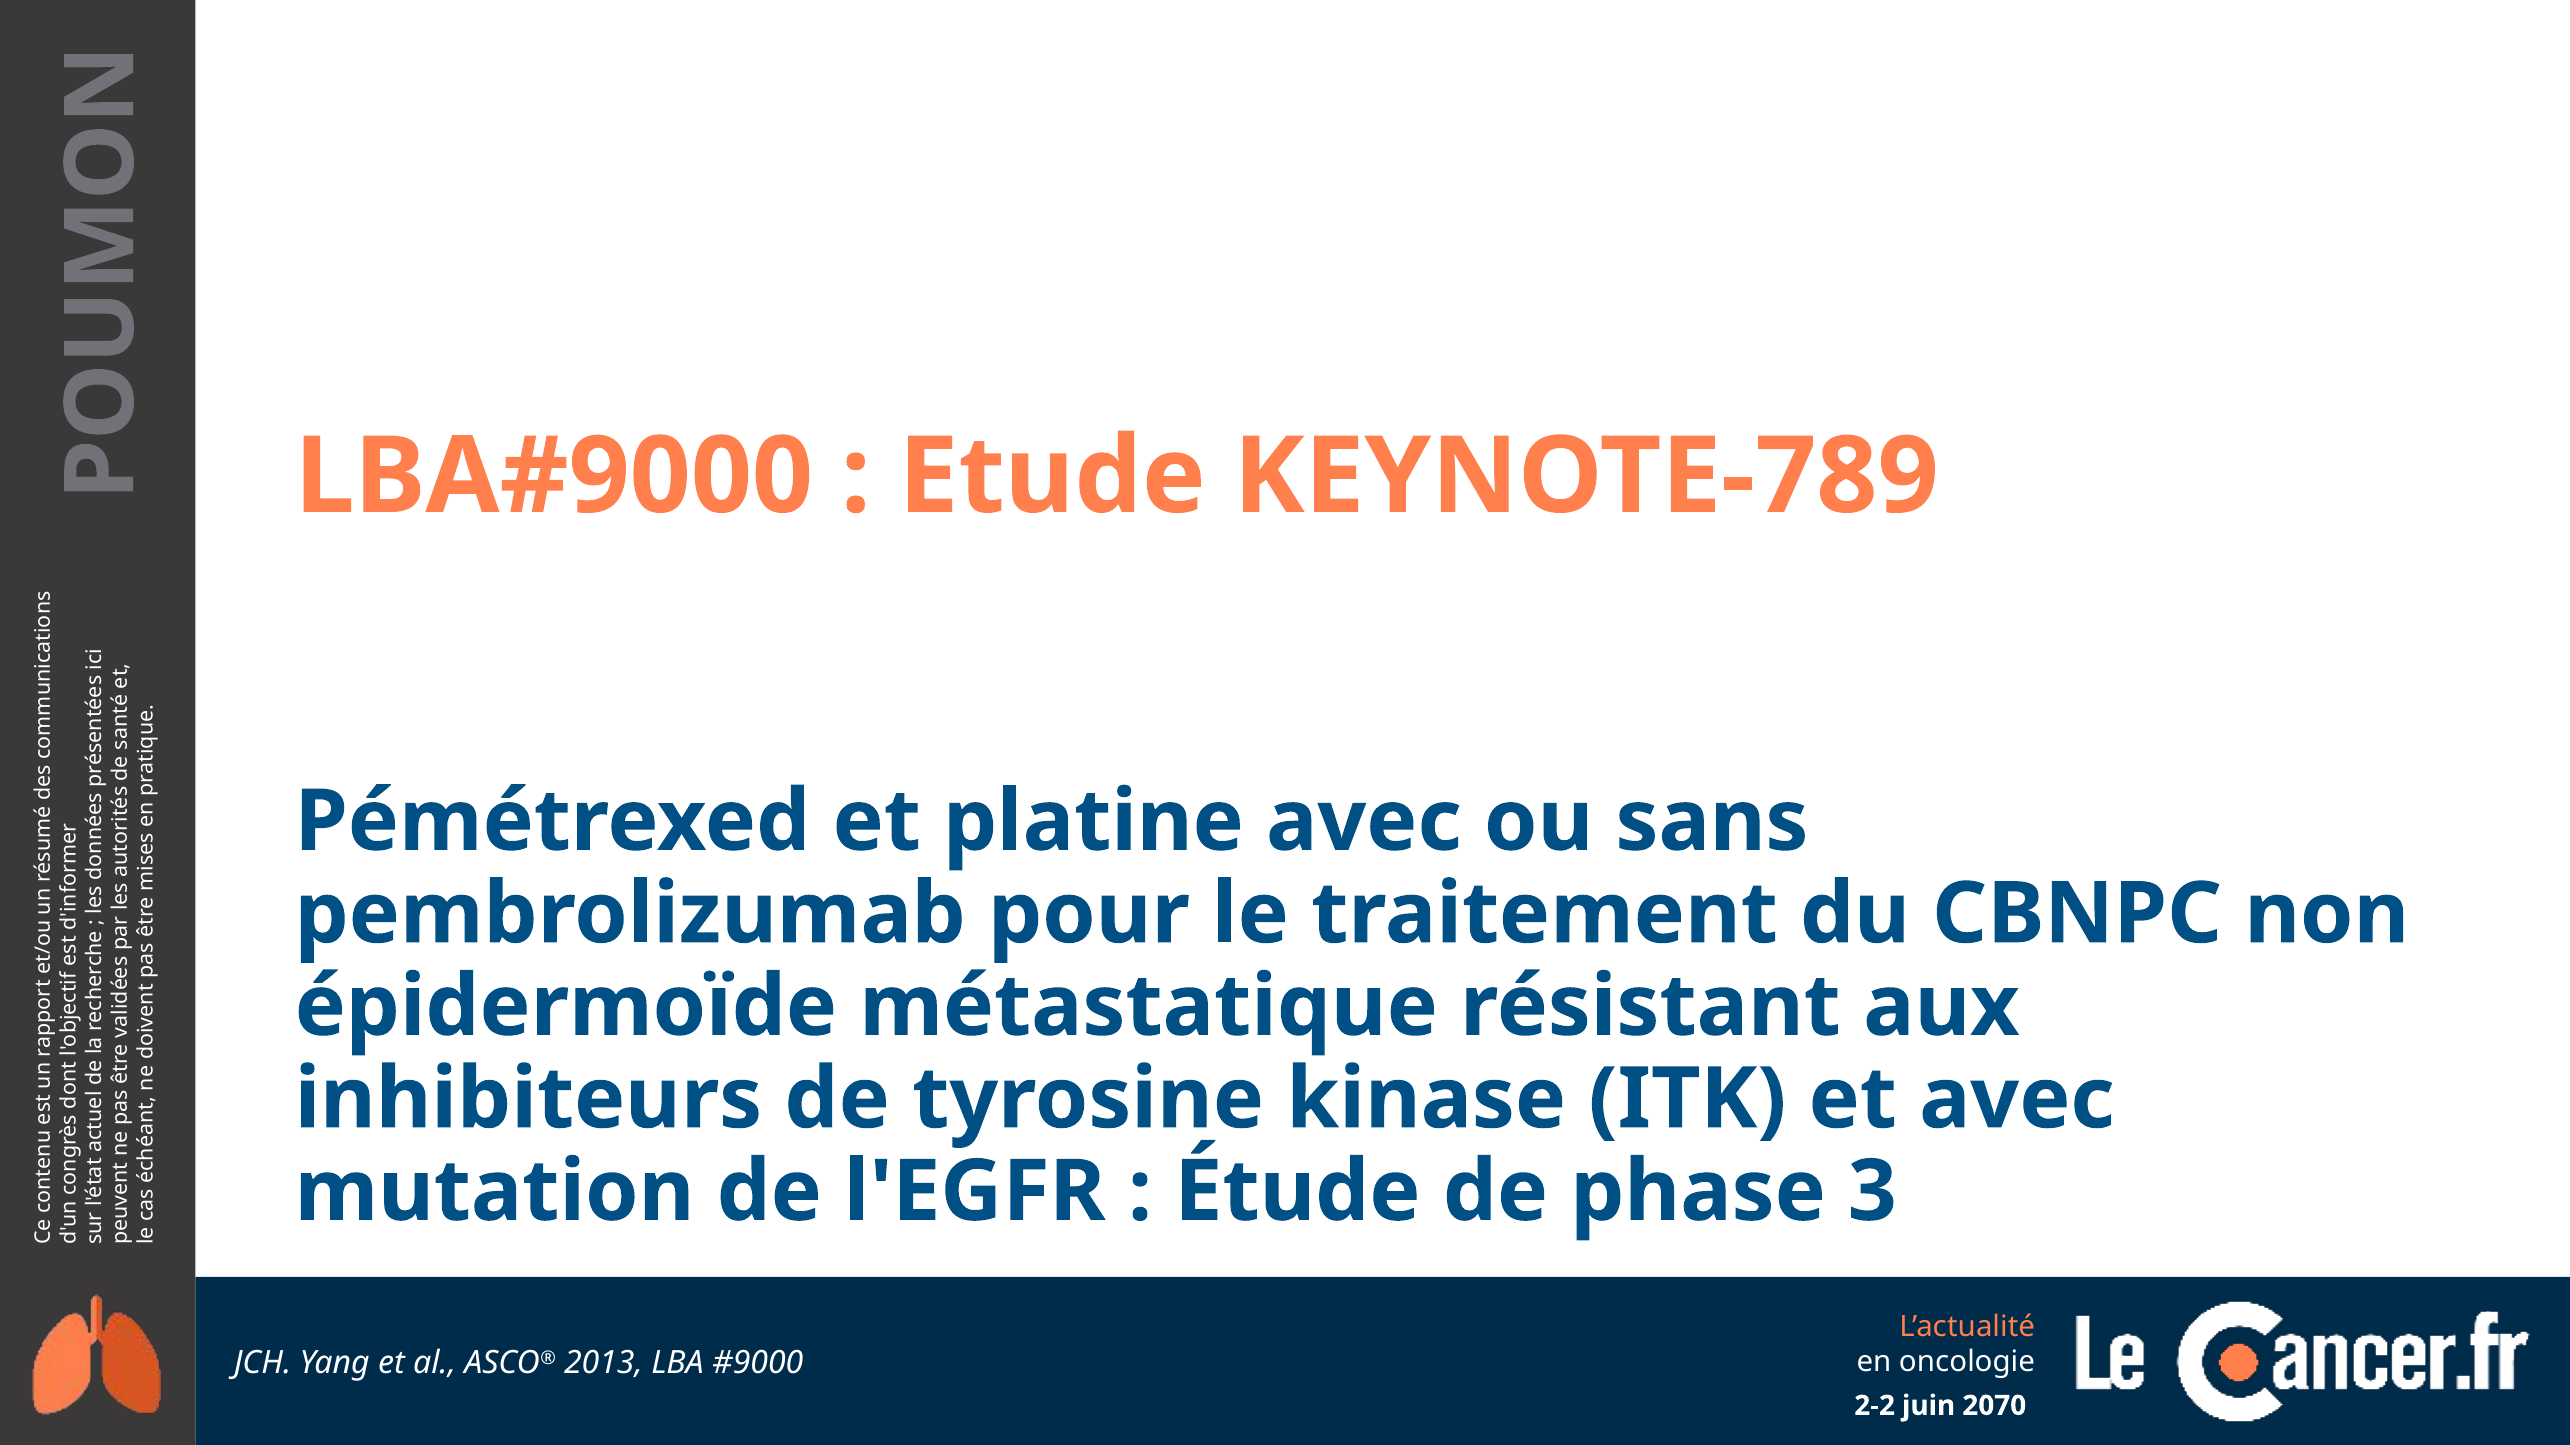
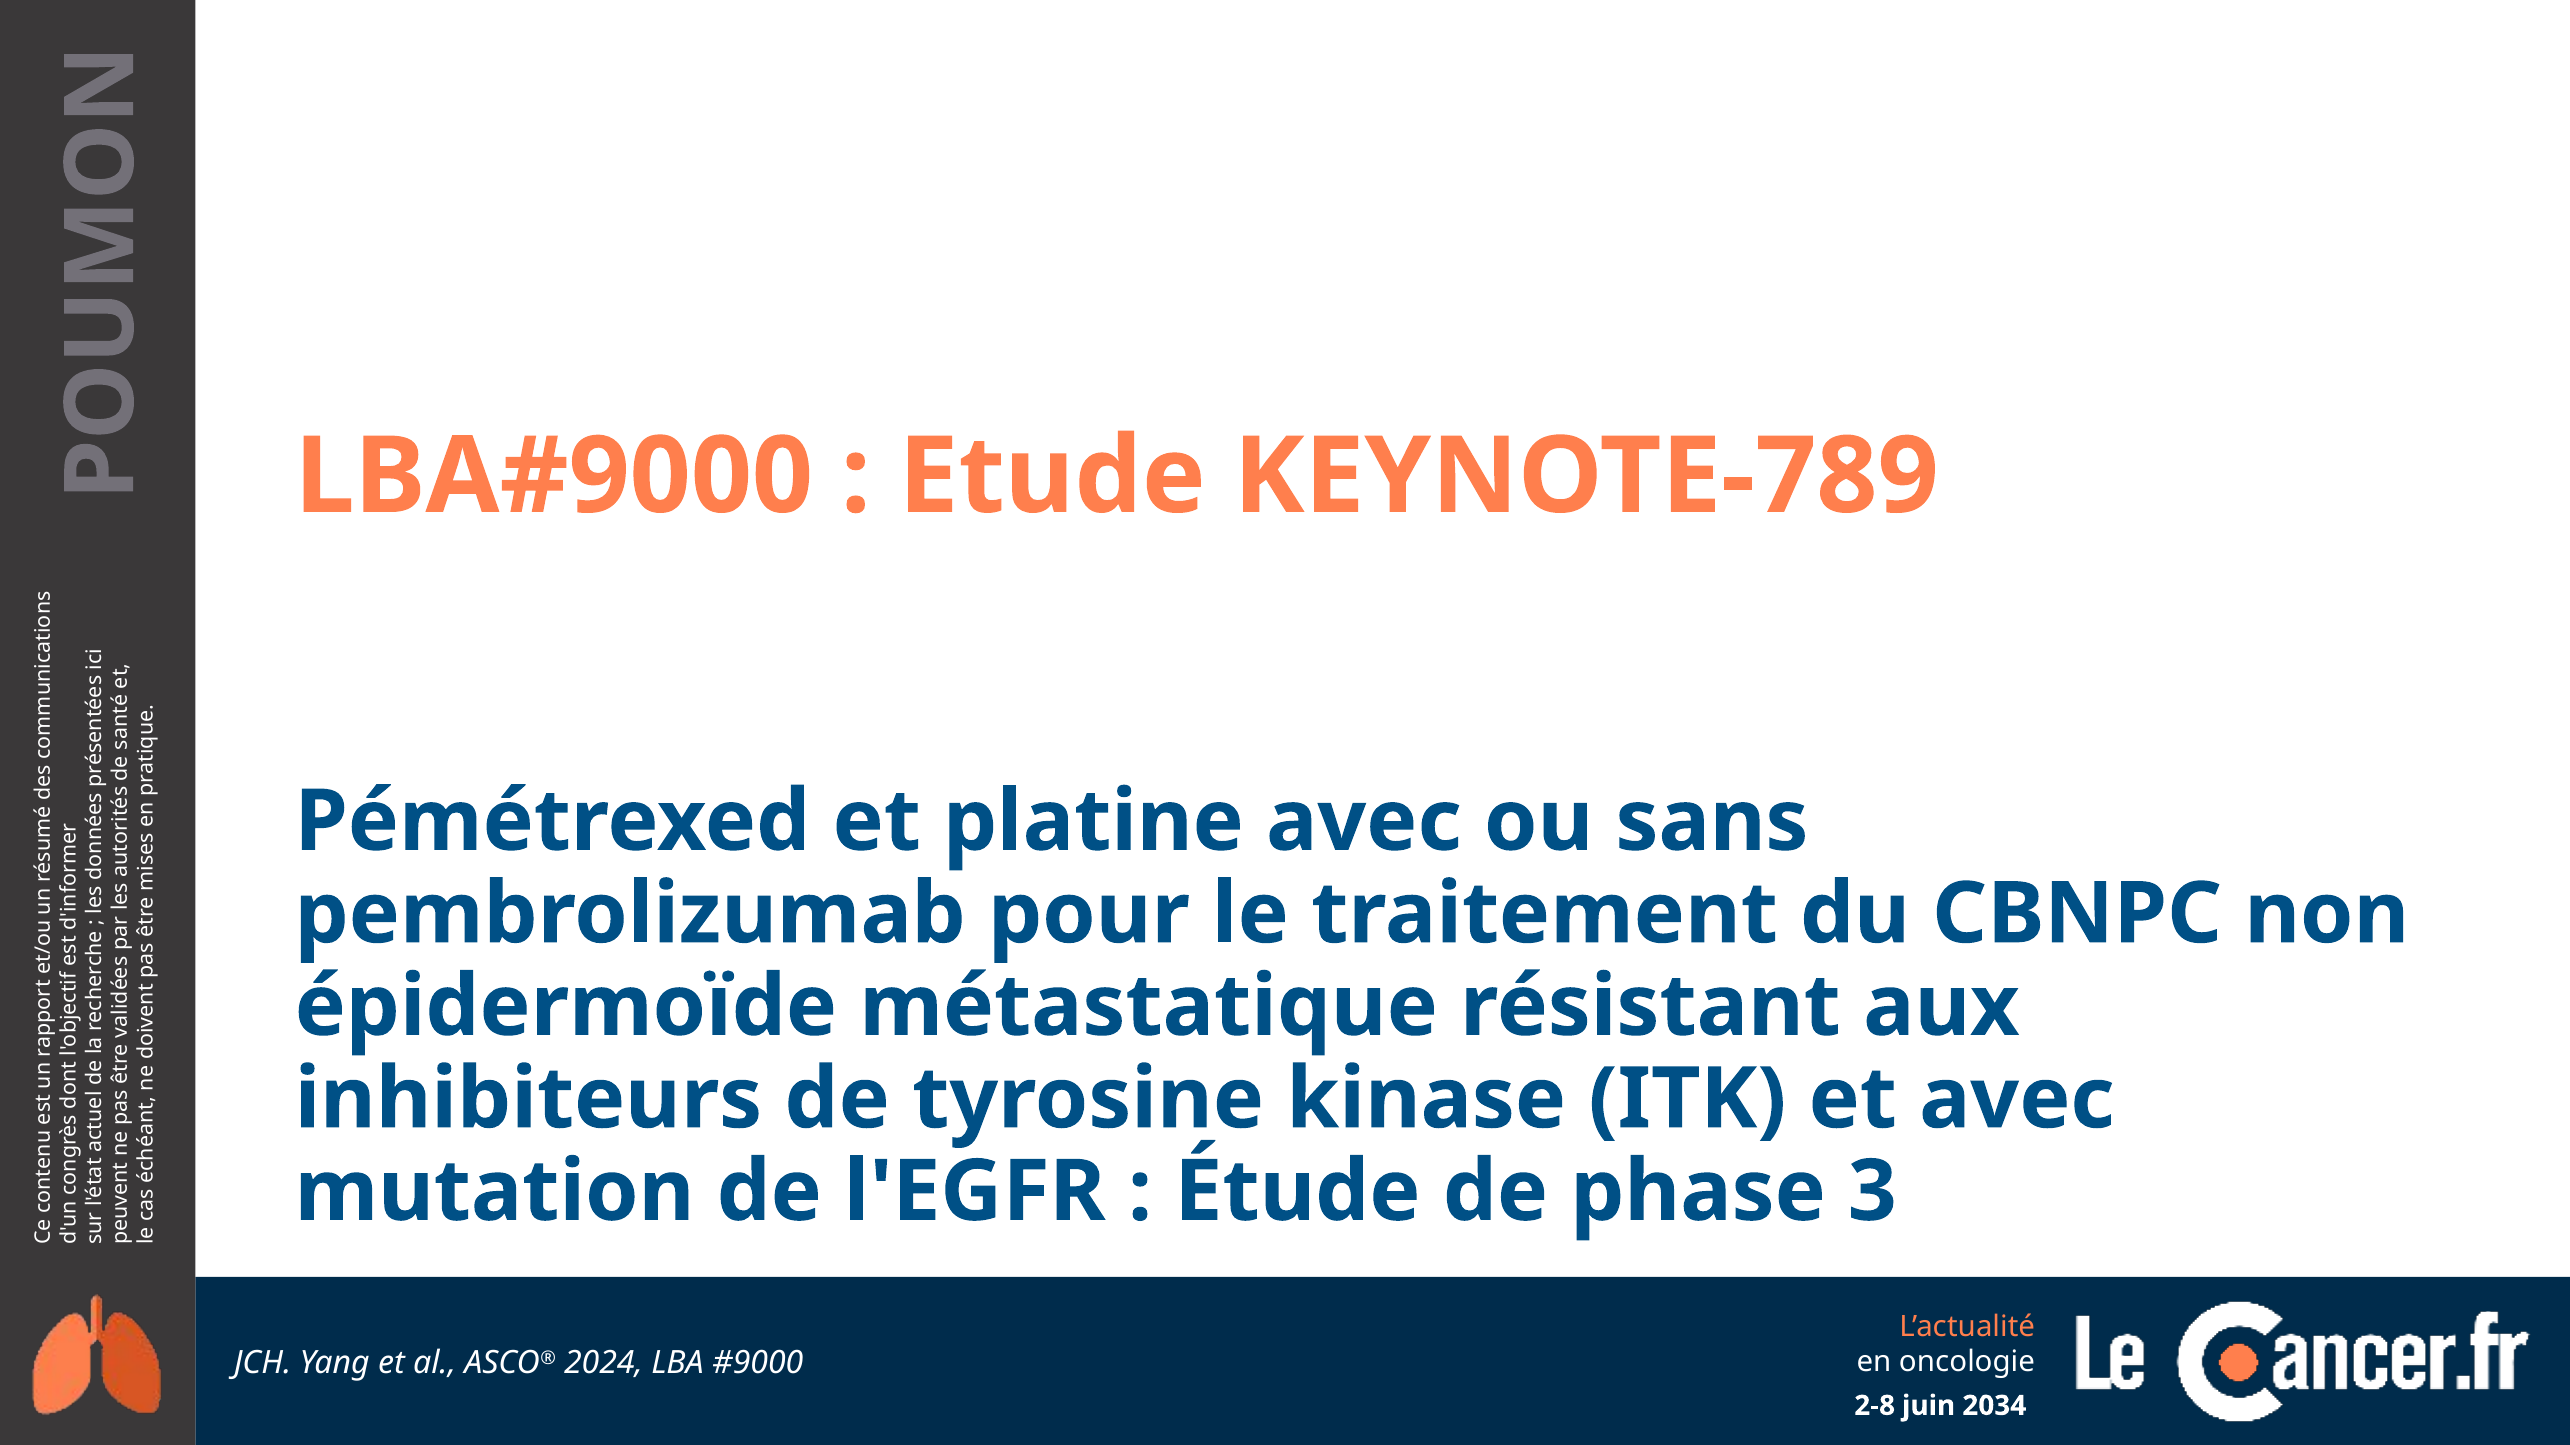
2013: 2013 -> 2024 (603, 1364)
2-2: 2-2 -> 2-8 (1875, 1406)
2070: 2070 -> 2034 (1994, 1406)
